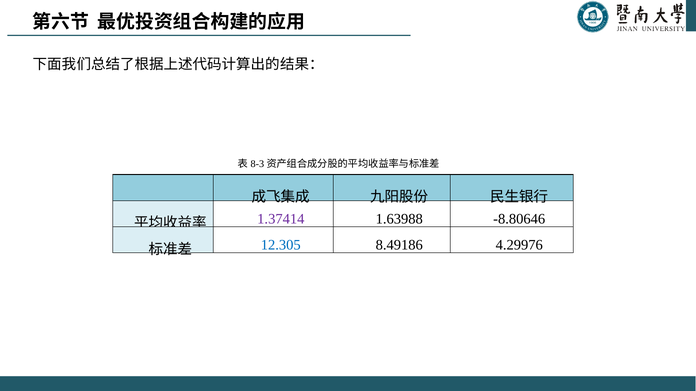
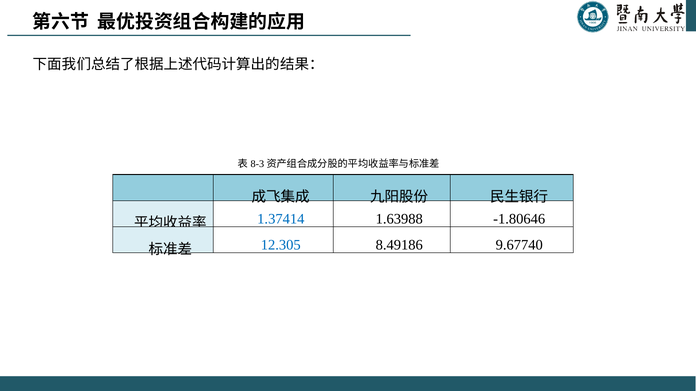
1.37414 colour: purple -> blue (281, 219)
-8.80646: -8.80646 -> -1.80646 (519, 219)
4.29976: 4.29976 -> 9.67740 (519, 245)
